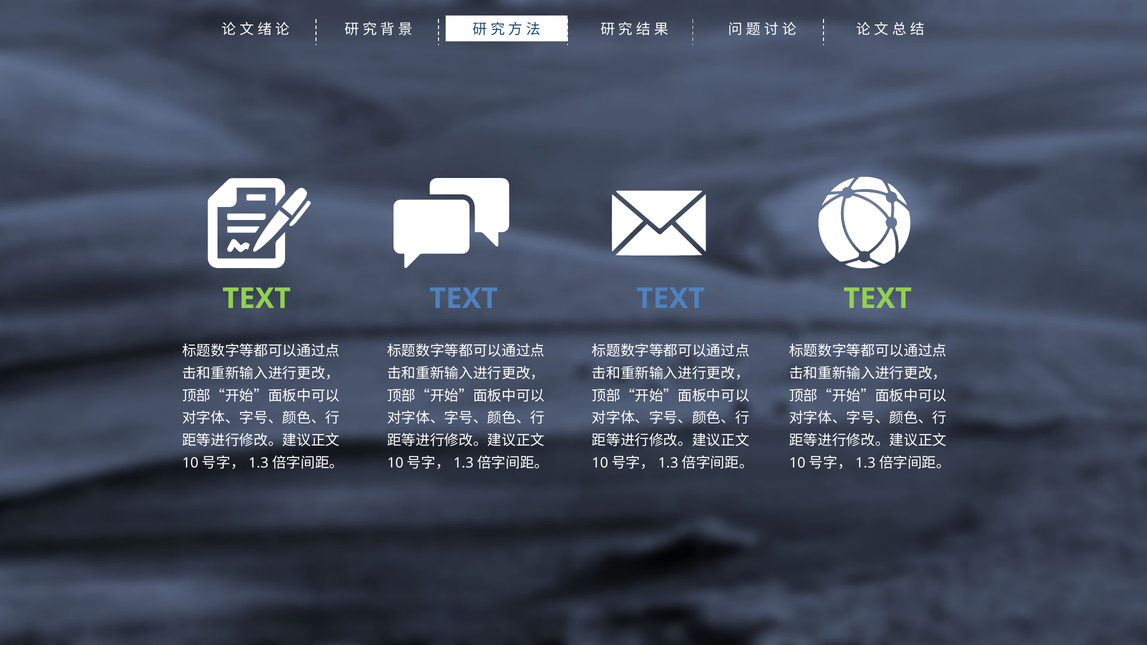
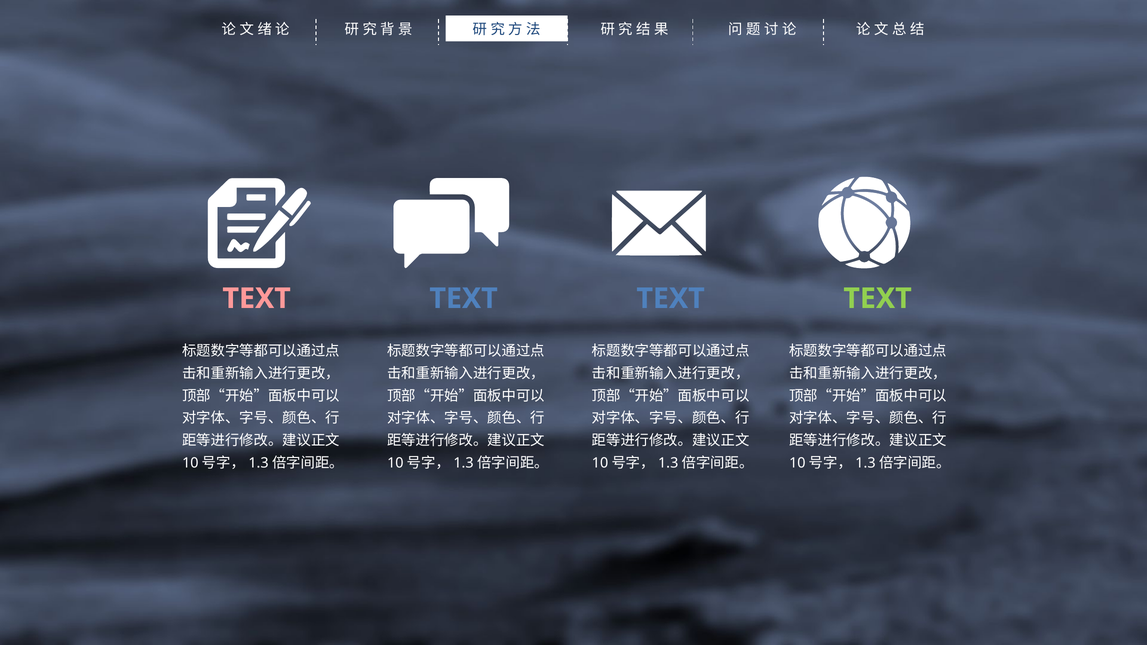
TEXT colour: light green -> pink (257, 299)
